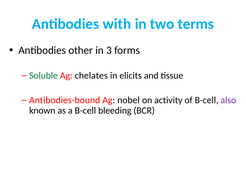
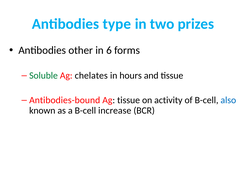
with: with -> type (117, 24)
terms: terms -> prizes (196, 24)
3: 3 -> 6 (109, 50)
elicits: elicits -> hours (131, 75)
Ag nobel: nobel -> tissue (129, 100)
also colour: purple -> blue (228, 100)
bleeding: bleeding -> increase (115, 110)
